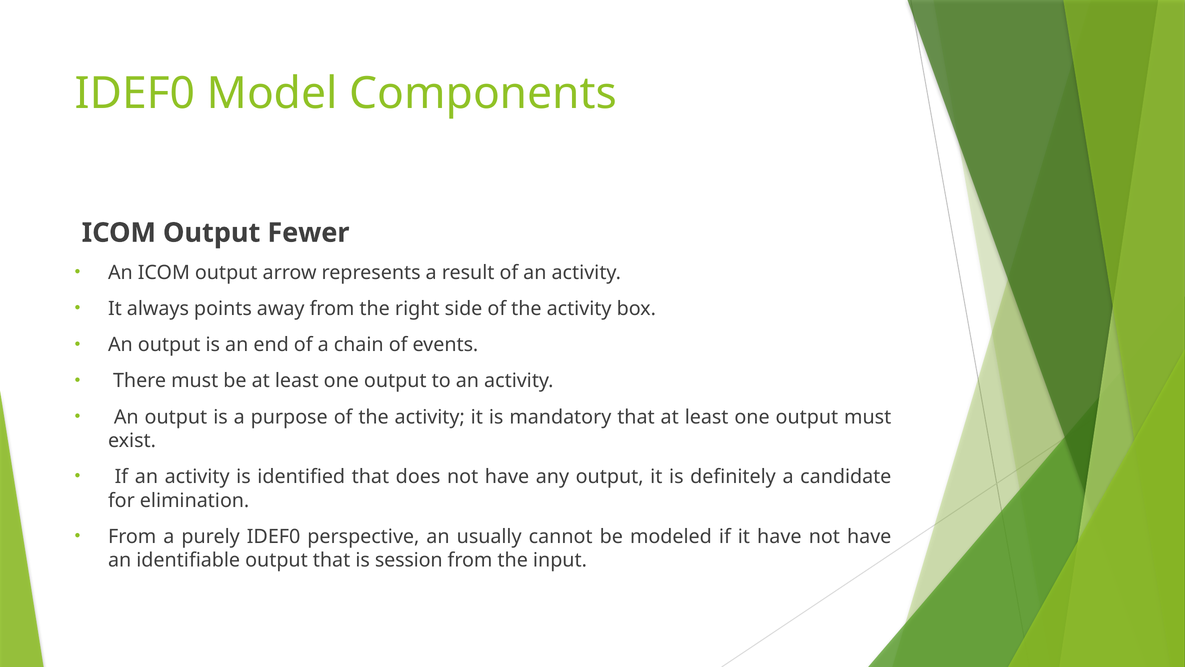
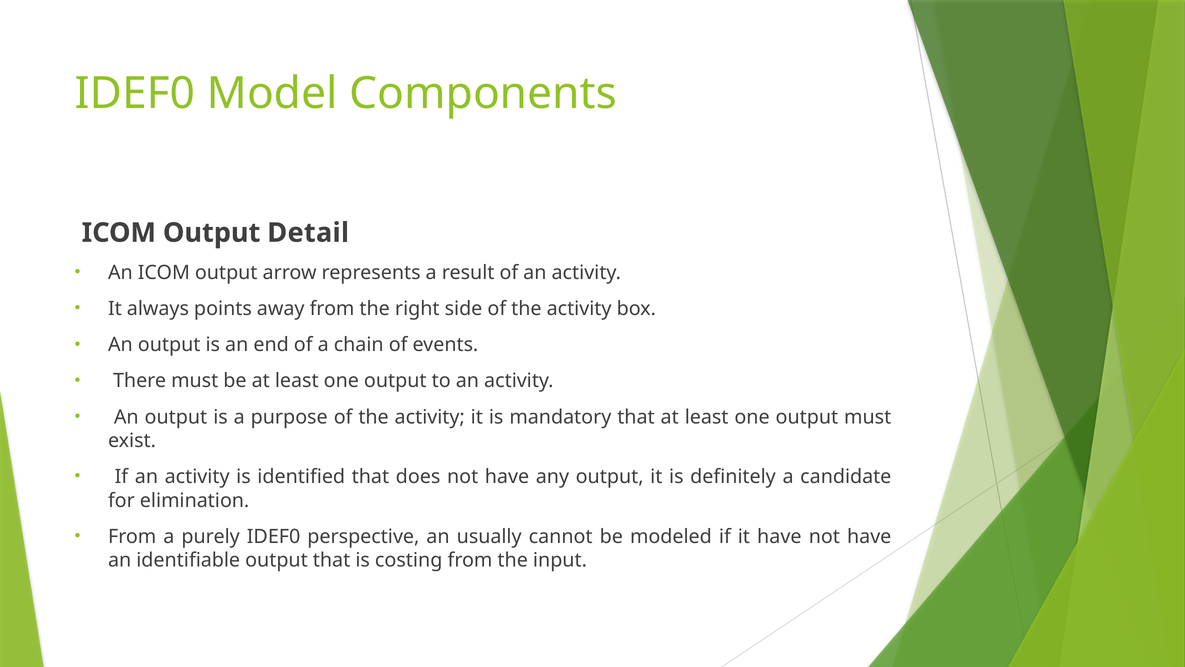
Fewer: Fewer -> Detail (308, 233)
session: session -> costing (409, 560)
